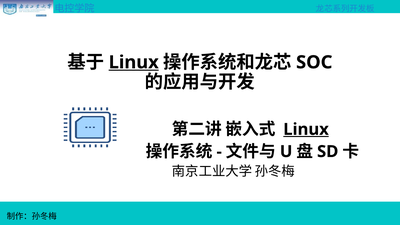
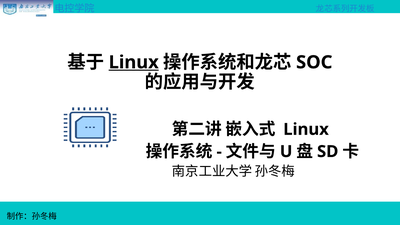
Linux underline: present -> none (306, 129)
